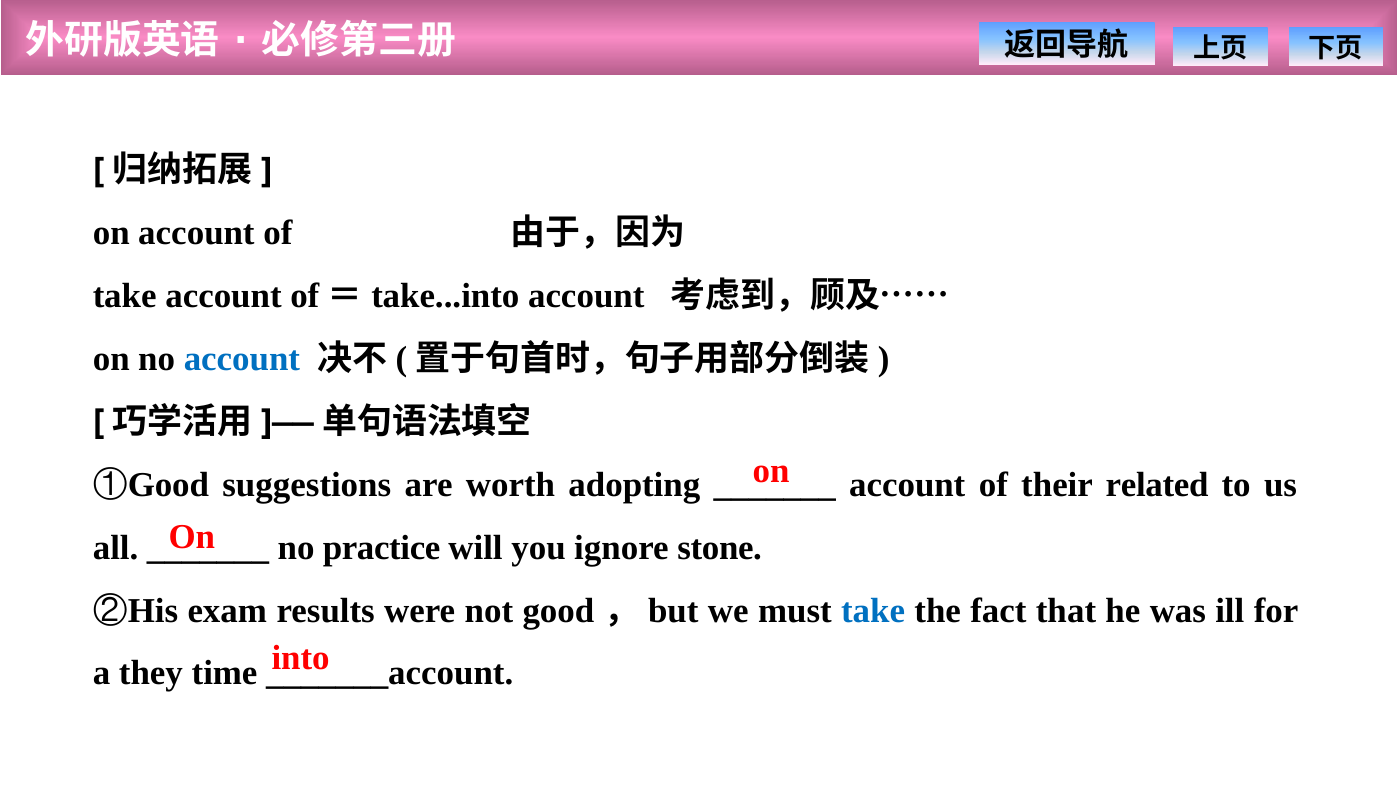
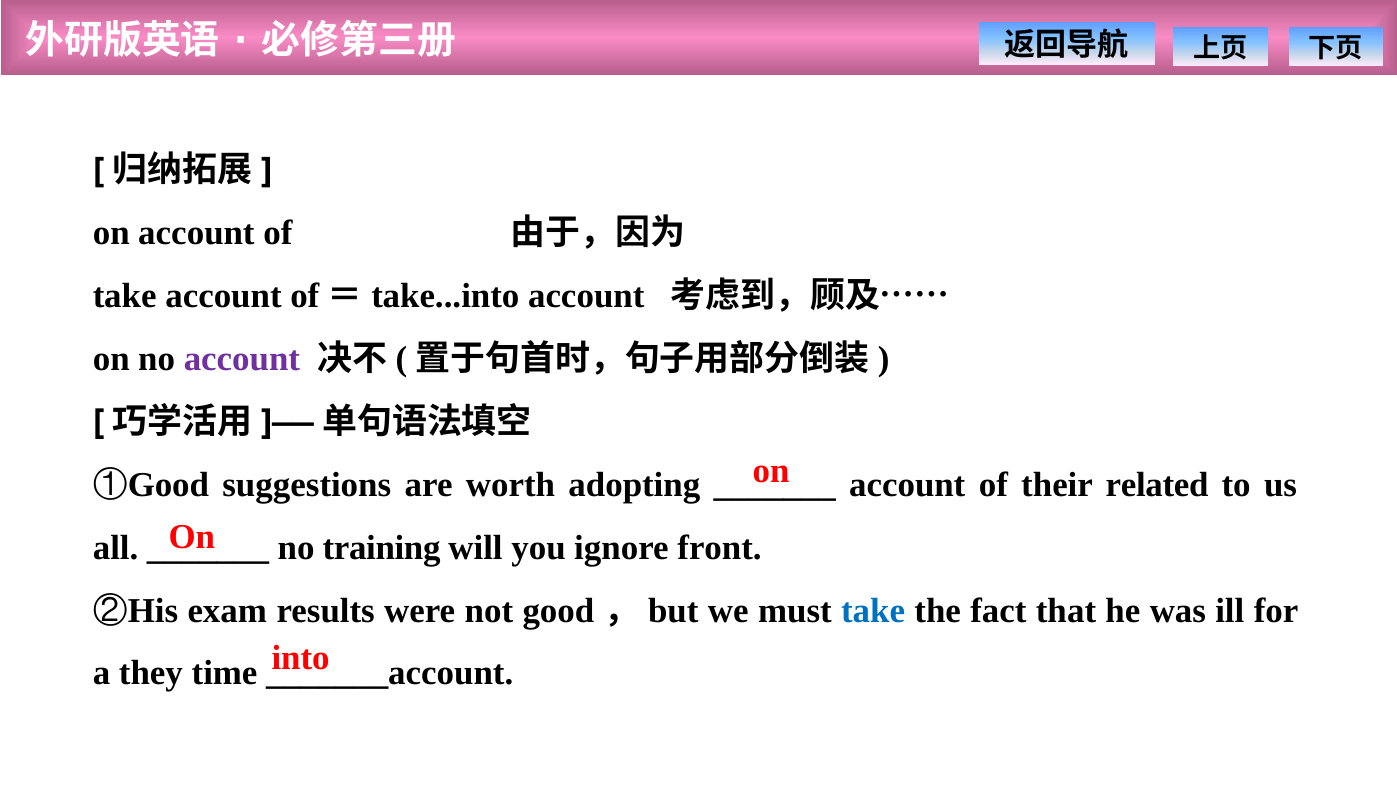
account colour: blue -> purple (242, 359)
practice: practice -> training (382, 548)
stone: stone -> front (720, 548)
